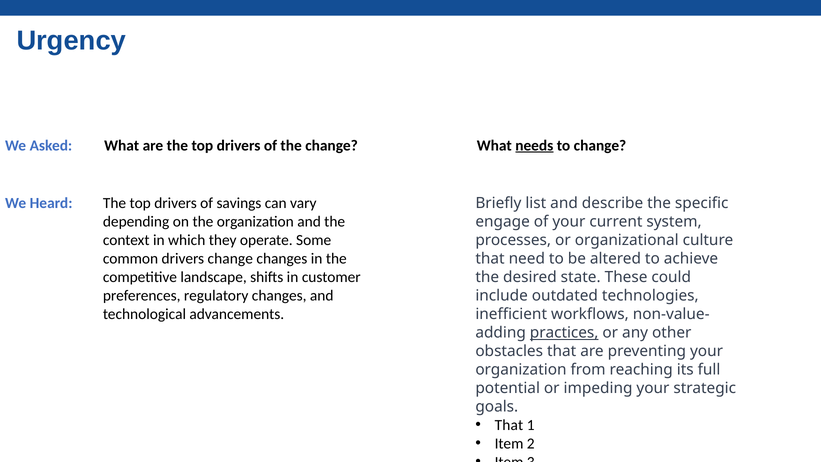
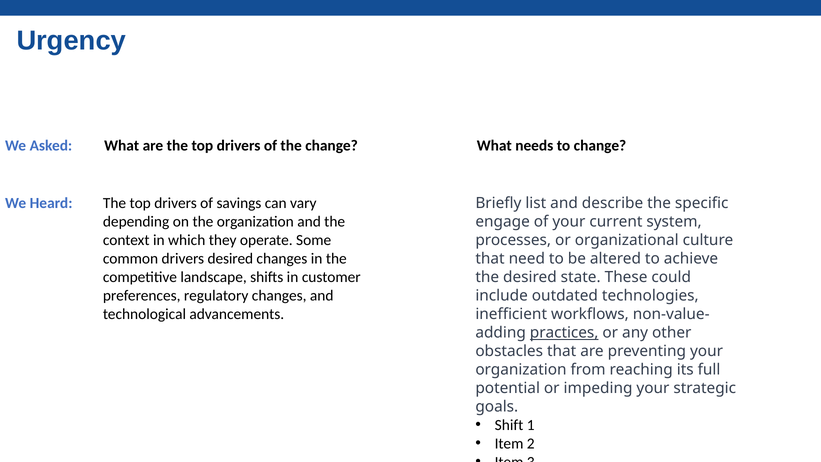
needs underline: present -> none (534, 145)
drivers change: change -> desired (230, 258)
That: That -> Shift (509, 425)
